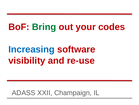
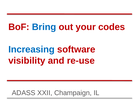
Bring colour: green -> blue (44, 27)
